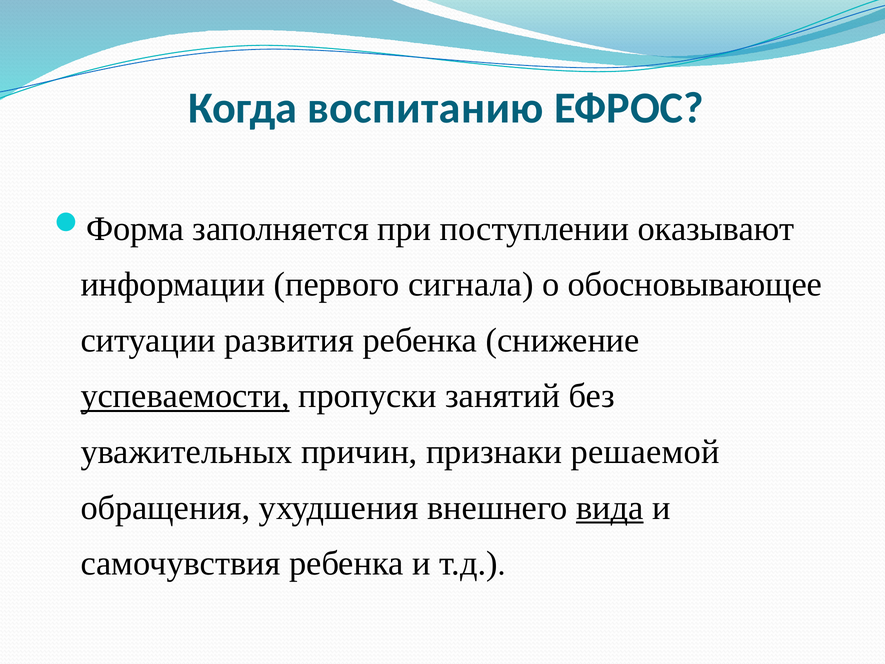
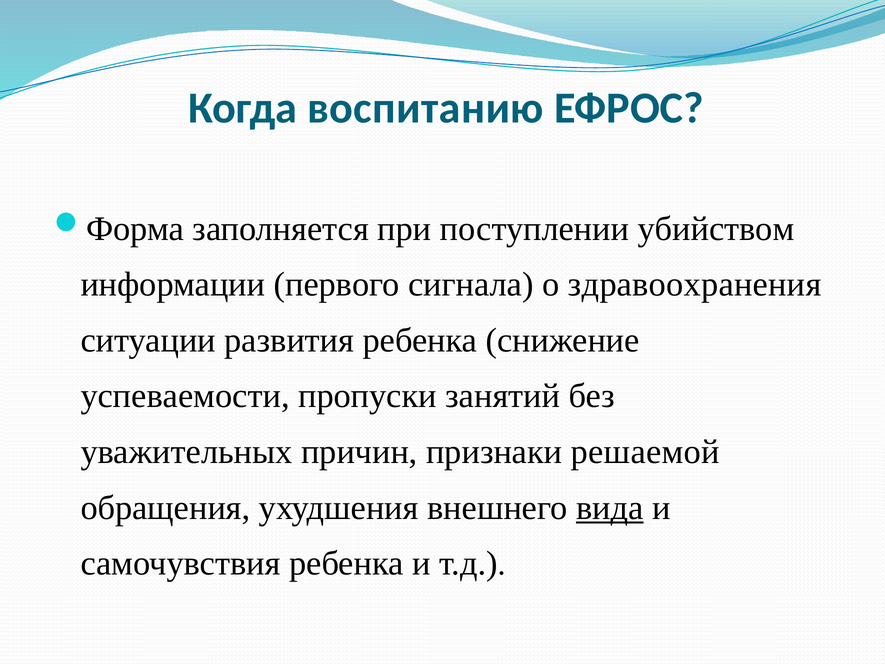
оказывают: оказывают -> убийством (716, 229)
обосновывающее: обосновывающее -> здравоохранения (695, 284)
успеваемости underline: present -> none (185, 396)
